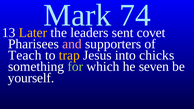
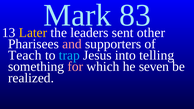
74: 74 -> 83 (135, 15)
covet: covet -> other (151, 33)
trap colour: yellow -> light blue (69, 55)
chicks: chicks -> telling (157, 55)
for colour: light green -> pink (75, 67)
yourself: yourself -> realized (31, 78)
